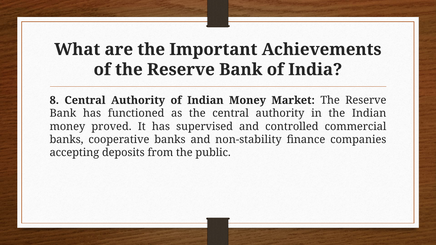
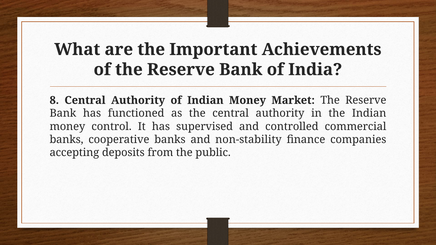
proved: proved -> control (112, 127)
